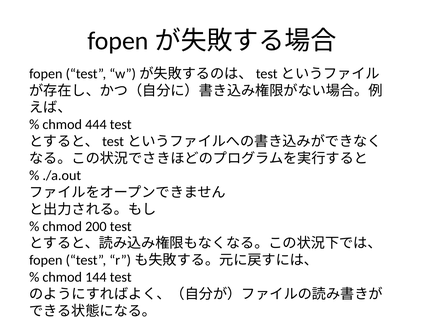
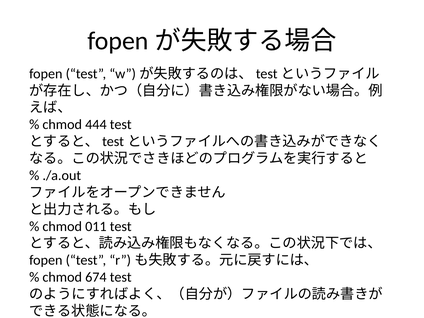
200: 200 -> 011 (96, 226)
144: 144 -> 674 (96, 277)
